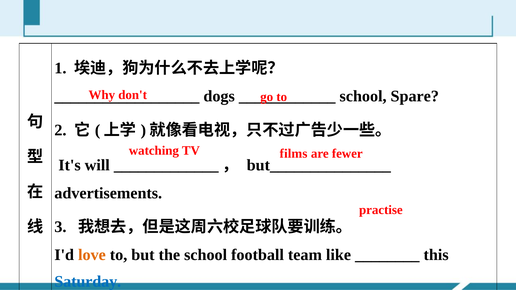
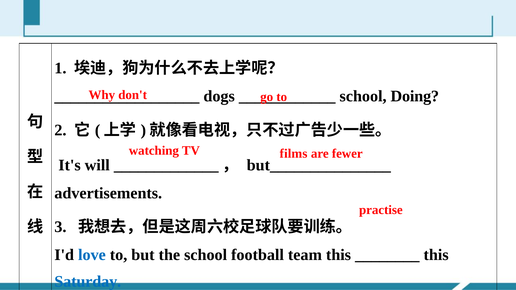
Spare: Spare -> Doing (415, 96)
love colour: orange -> blue (92, 255)
team like: like -> this (338, 255)
